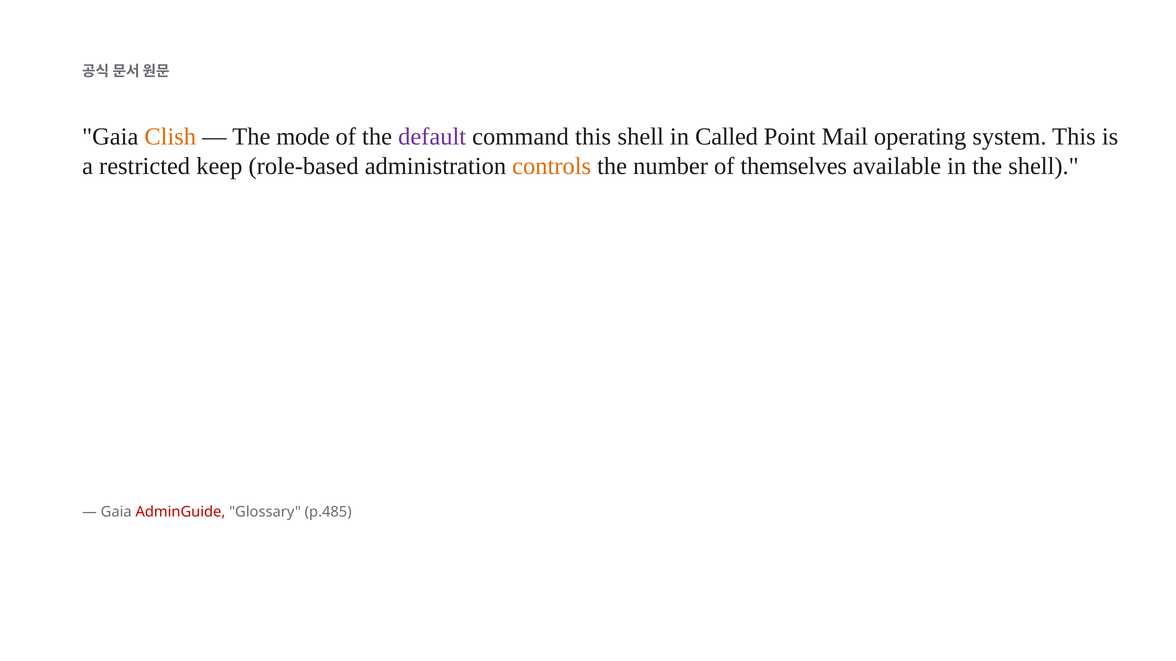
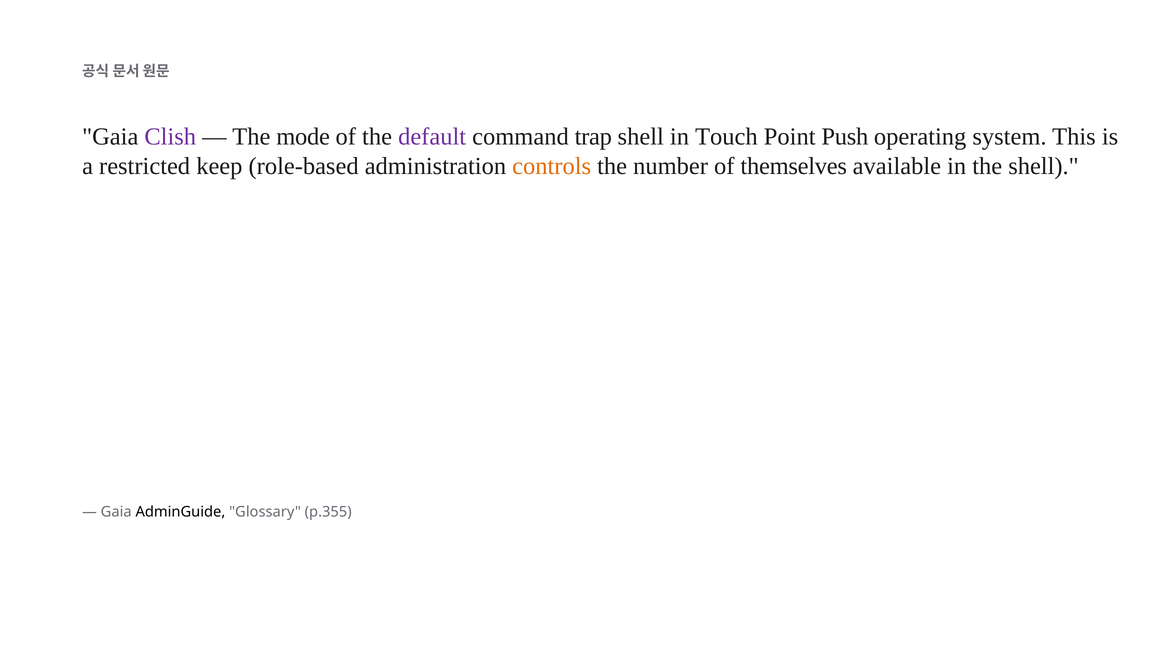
Clish colour: orange -> purple (170, 137)
command this: this -> trap (593, 137)
Called: Called -> Touch (726, 137)
Mail: Mail -> Push (845, 137)
AdminGuide colour: red -> black (180, 513)
p.485: p.485 -> p.355 (328, 513)
